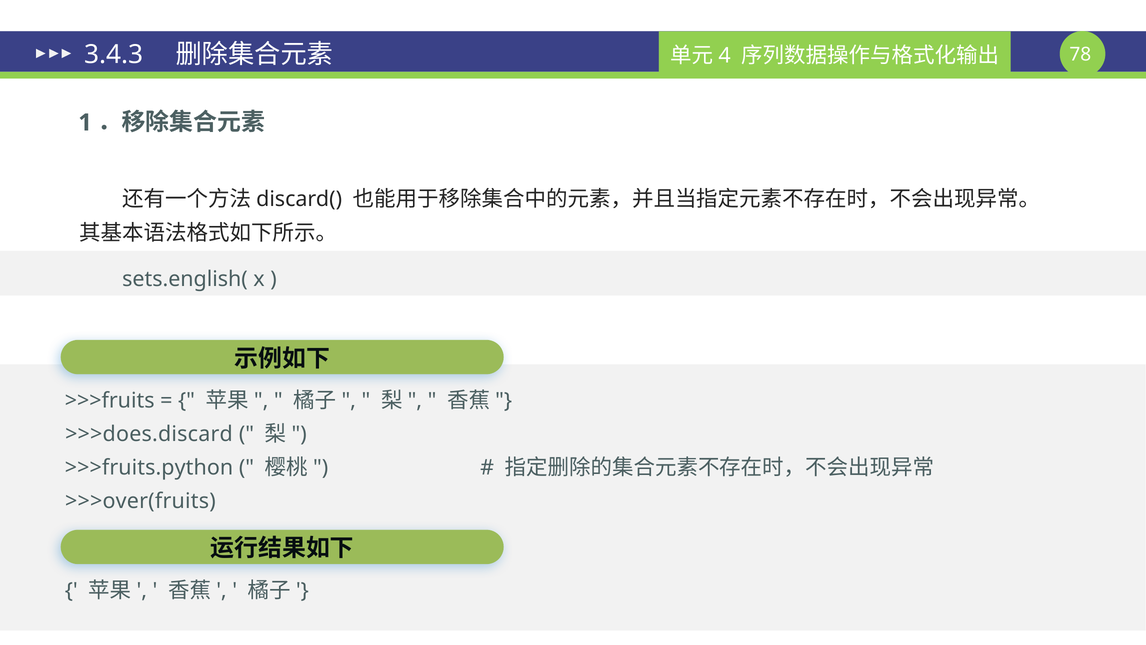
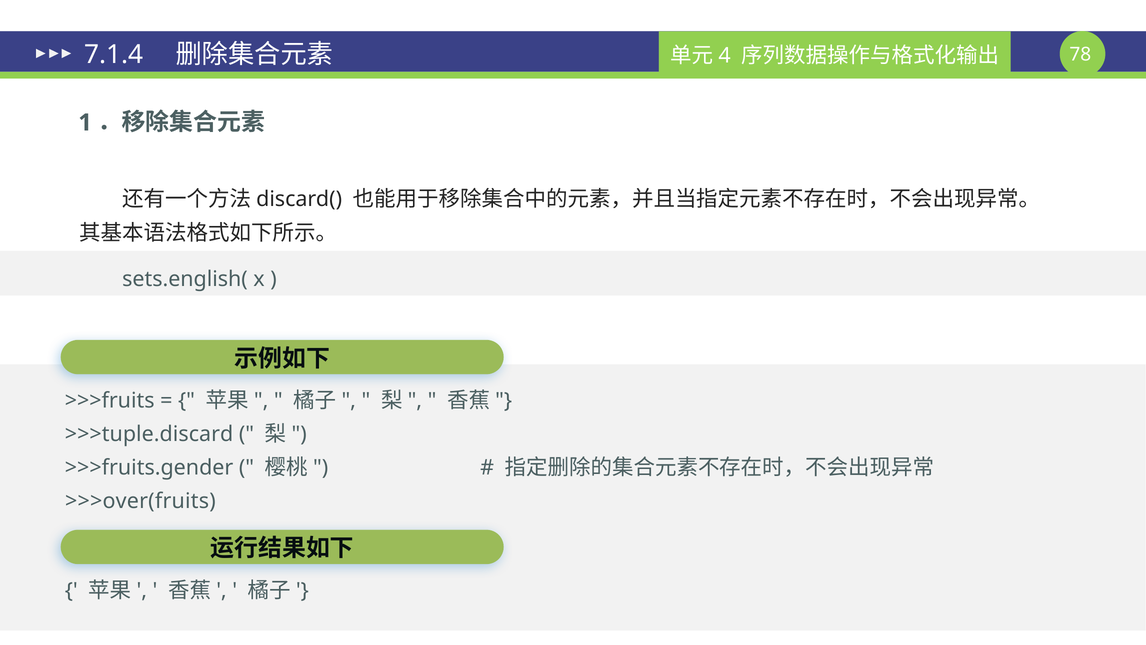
3.4.3: 3.4.3 -> 7.1.4 (114, 55)
>>>does.discard: >>>does.discard -> >>>tuple.discard (149, 434)
>>>fruits.python: >>>fruits.python -> >>>fruits.gender (149, 467)
